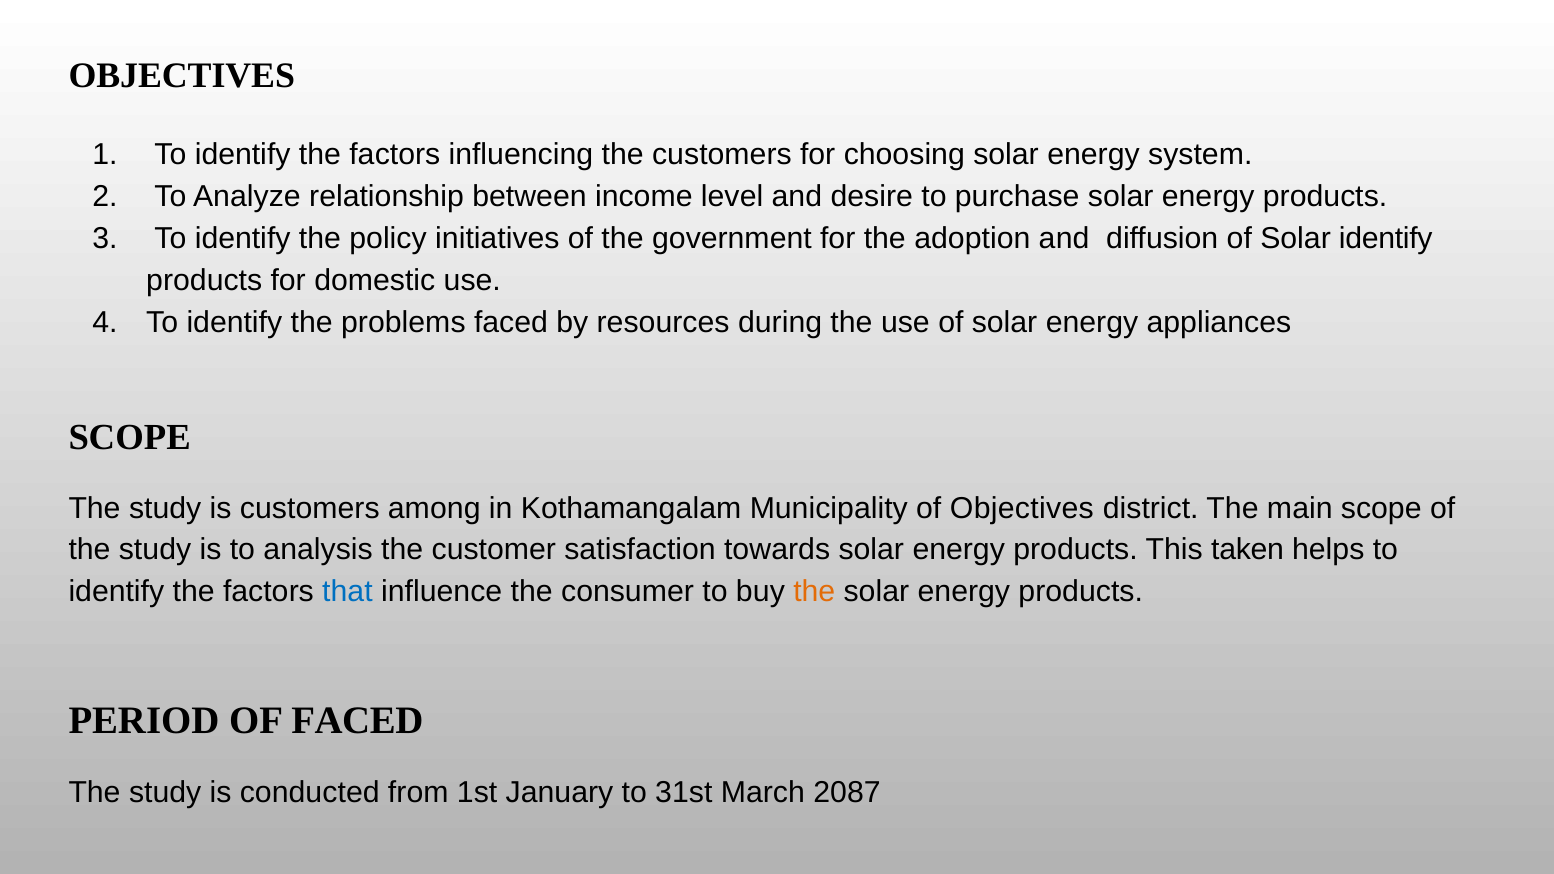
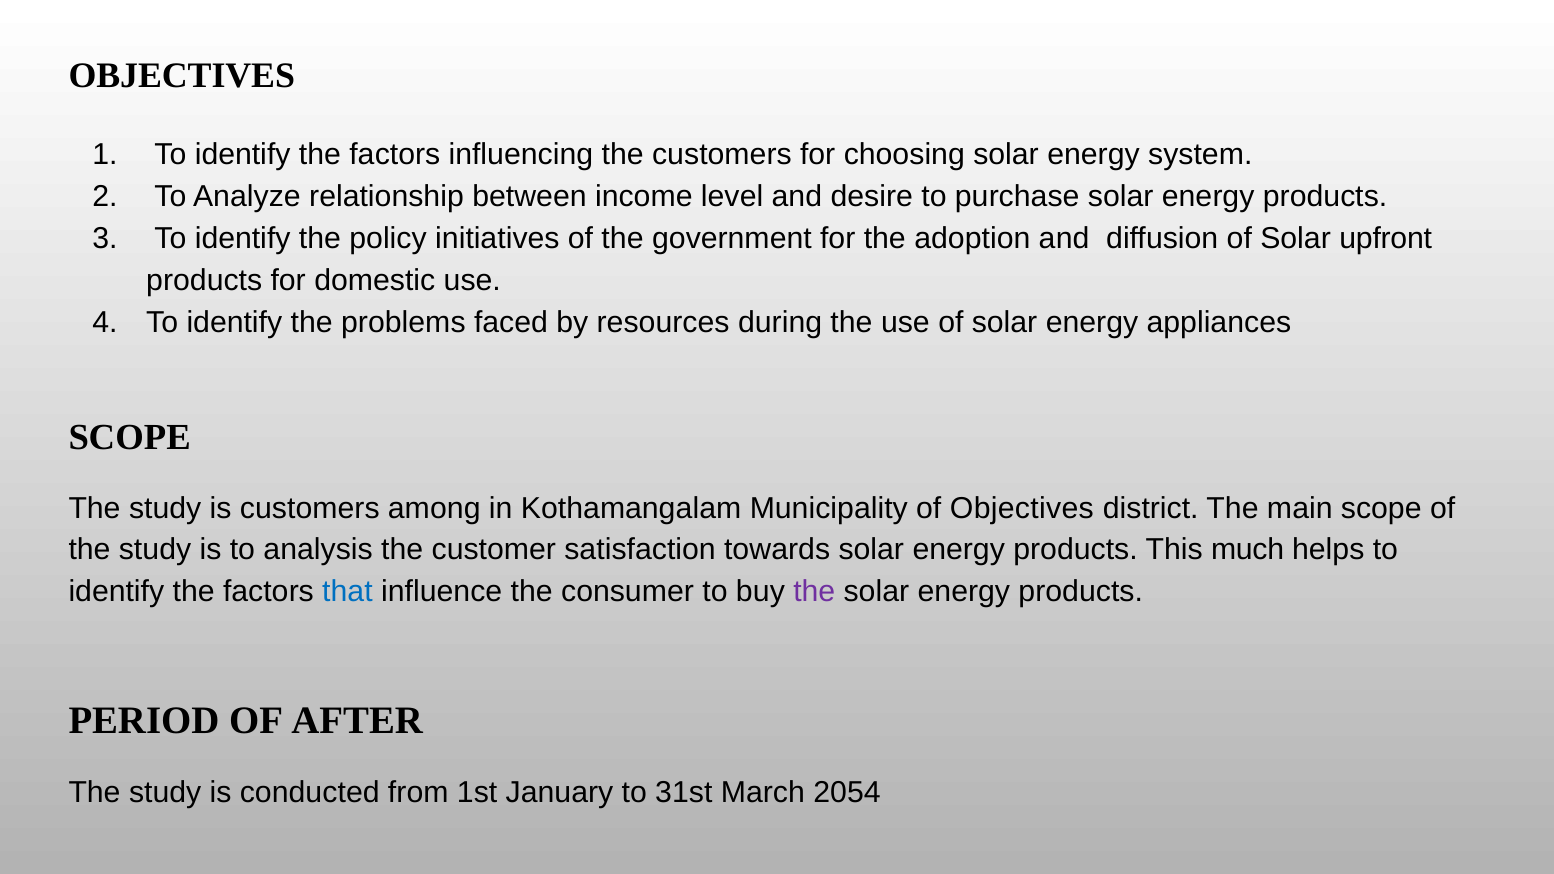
Solar identify: identify -> upfront (1386, 239)
taken: taken -> much (1248, 550)
the colour: orange -> purple (814, 592)
OF FACED: FACED -> AFTER (357, 720)
2087: 2087 -> 2054 (847, 793)
